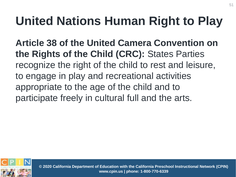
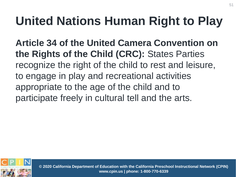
38: 38 -> 34 (52, 43)
full: full -> tell (133, 98)
